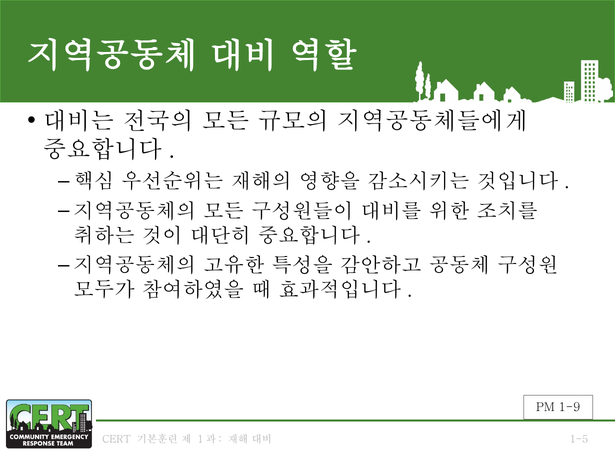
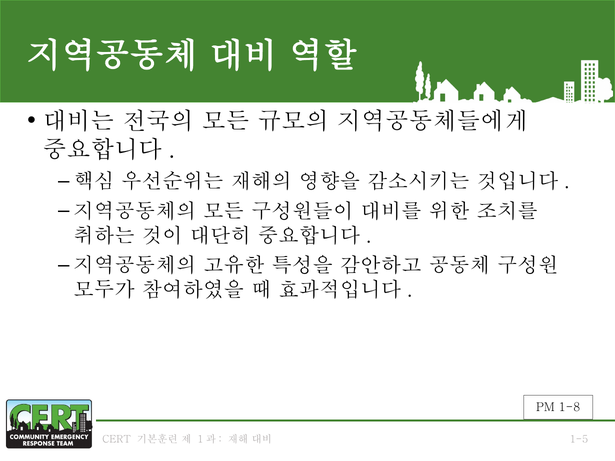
1-9: 1-9 -> 1-8 (569, 407)
